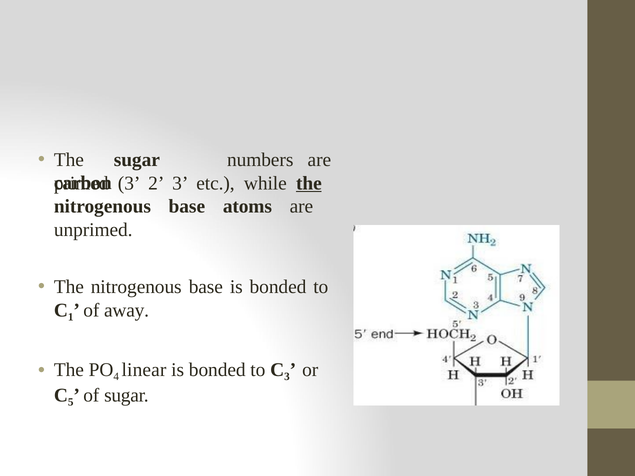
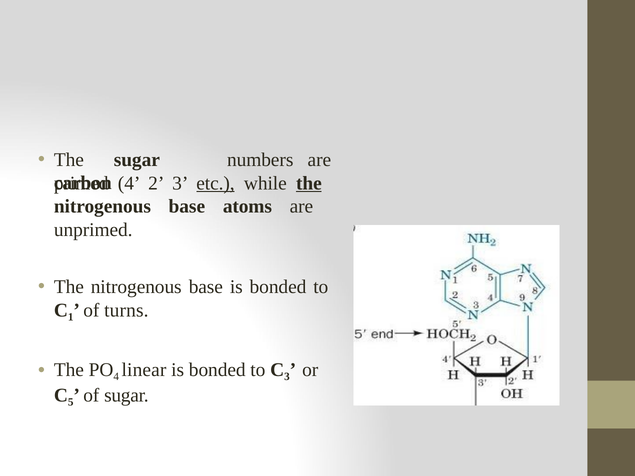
3: 3 -> 4 (129, 183)
etc underline: none -> present (216, 183)
away: away -> turns (126, 310)
